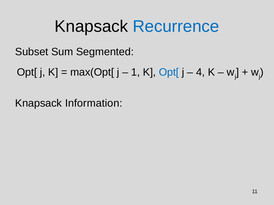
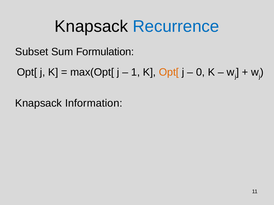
Segmented: Segmented -> Formulation (105, 52)
Opt[ colour: blue -> orange (169, 72)
4: 4 -> 0 (200, 72)
